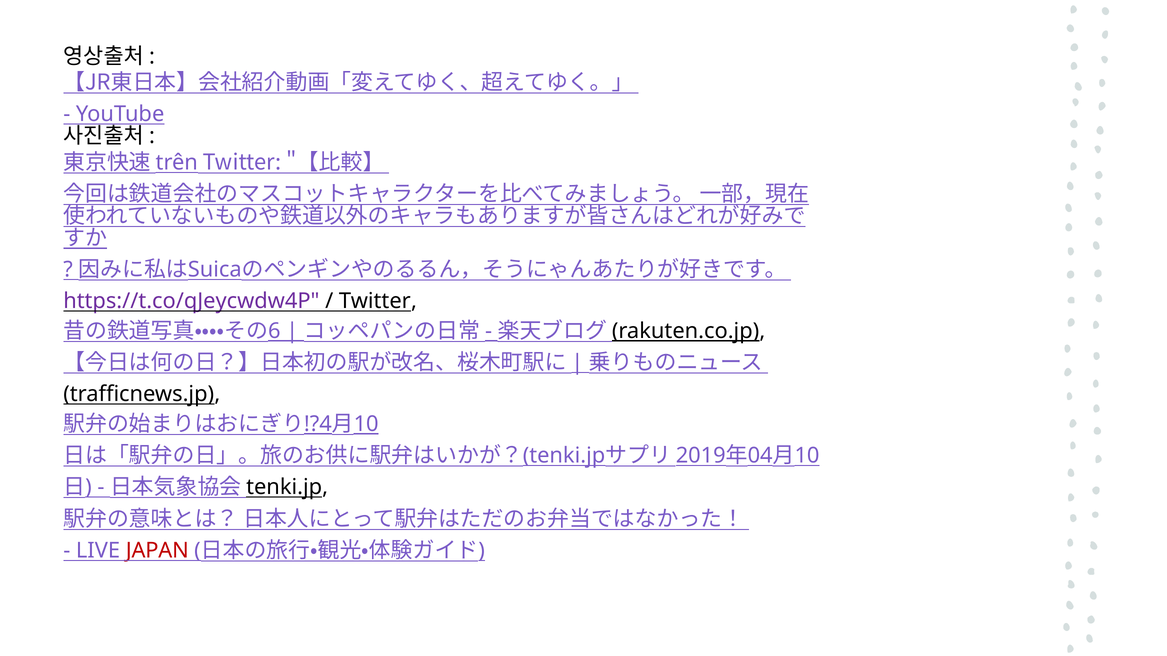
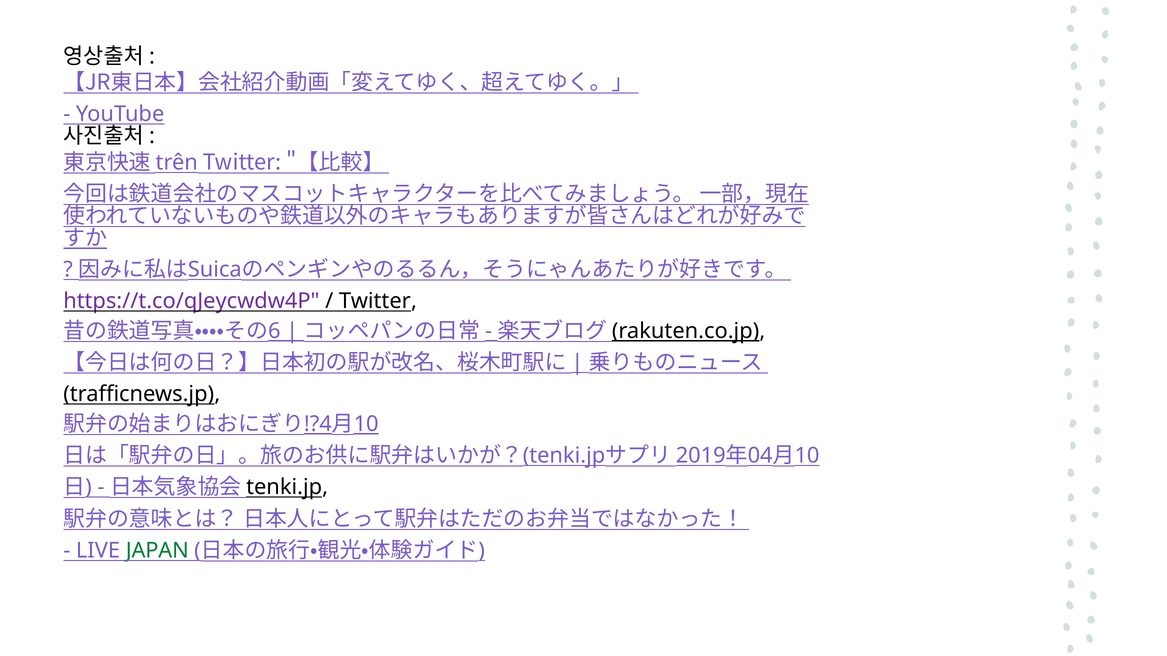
JAPAN colour: red -> green (157, 551)
